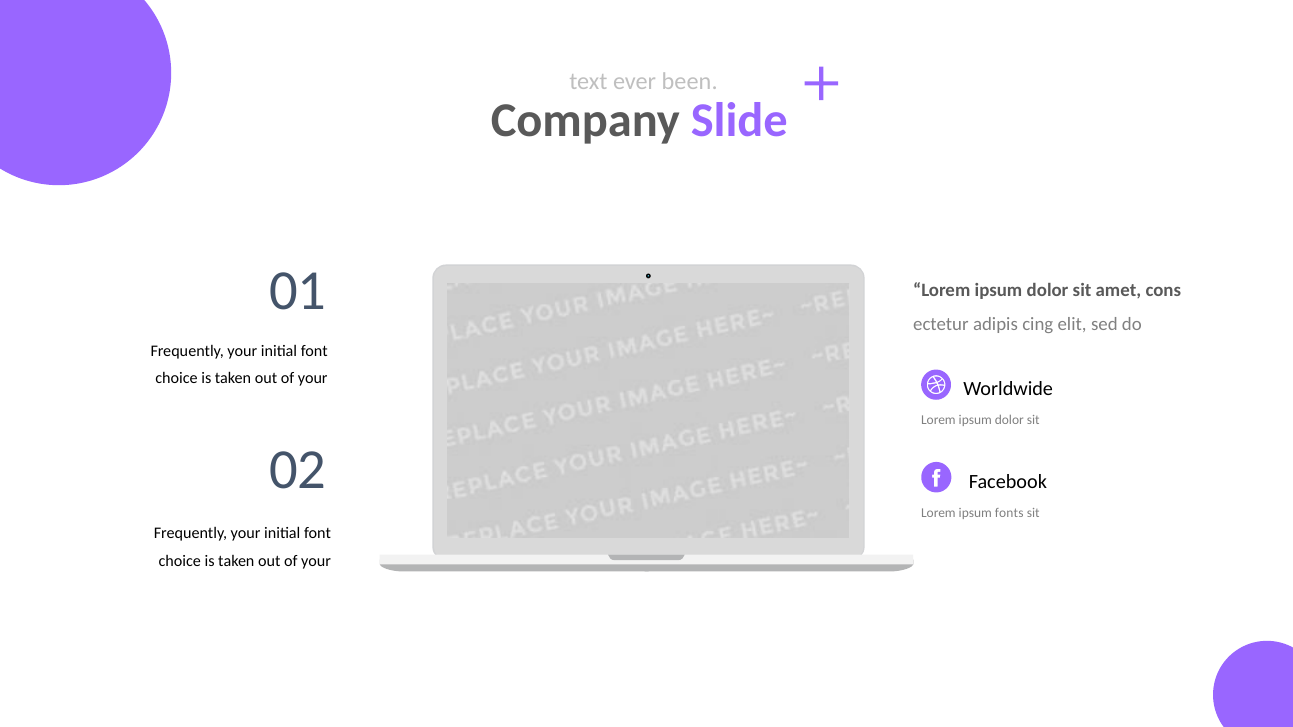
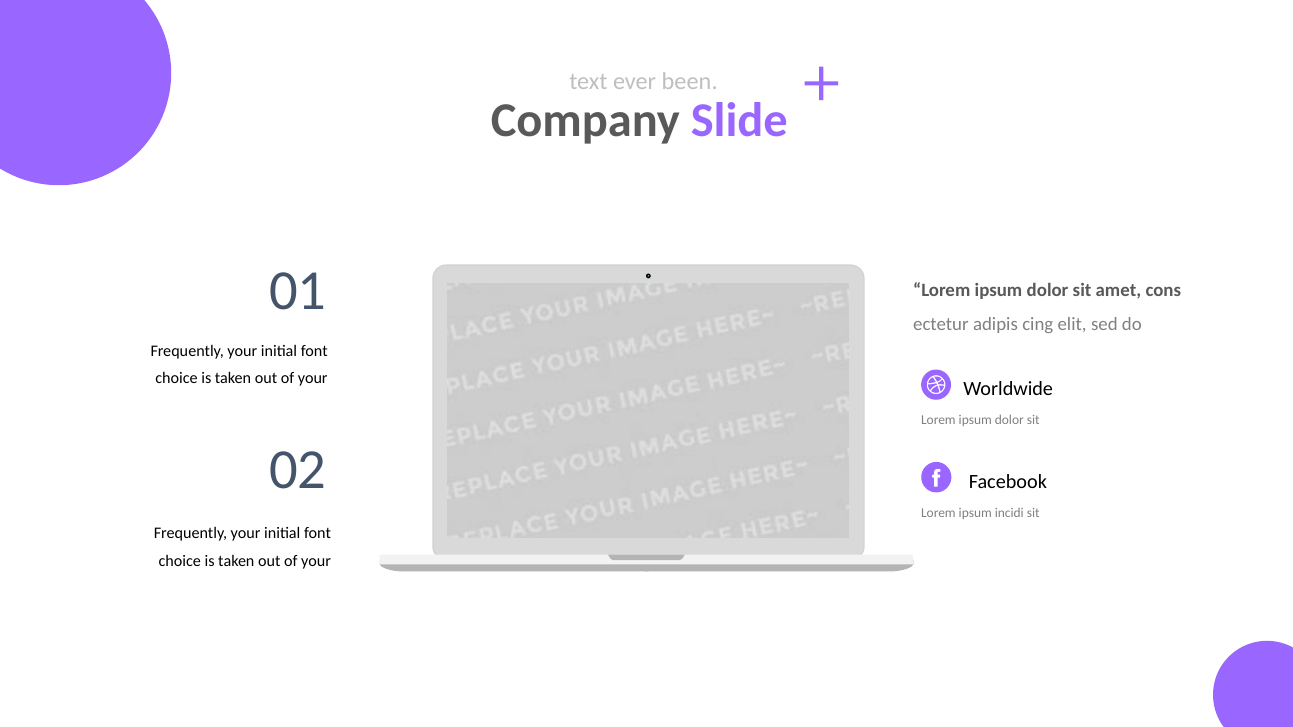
fonts: fonts -> incidi (1009, 513)
